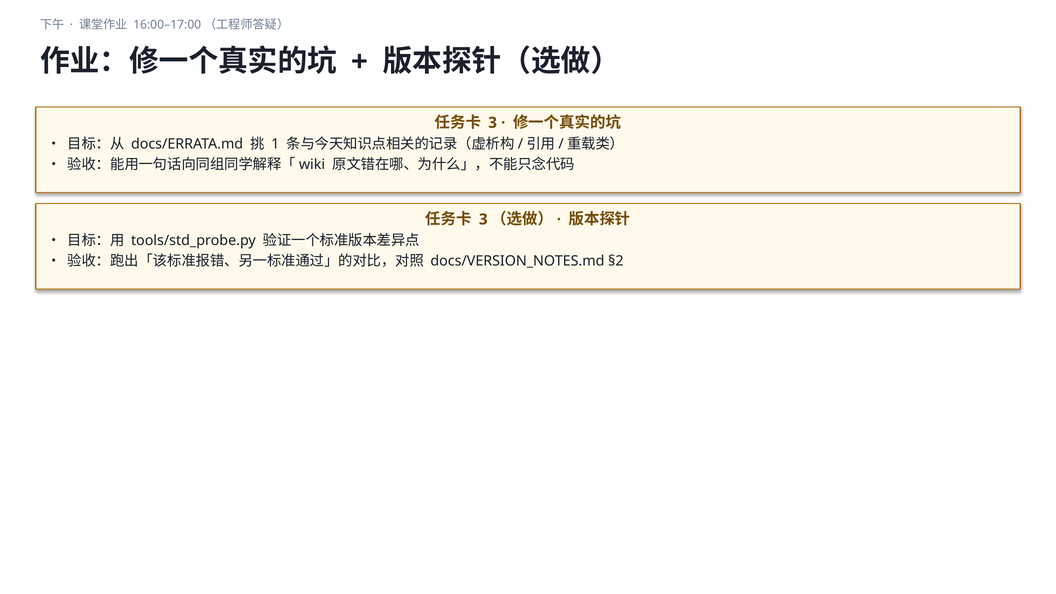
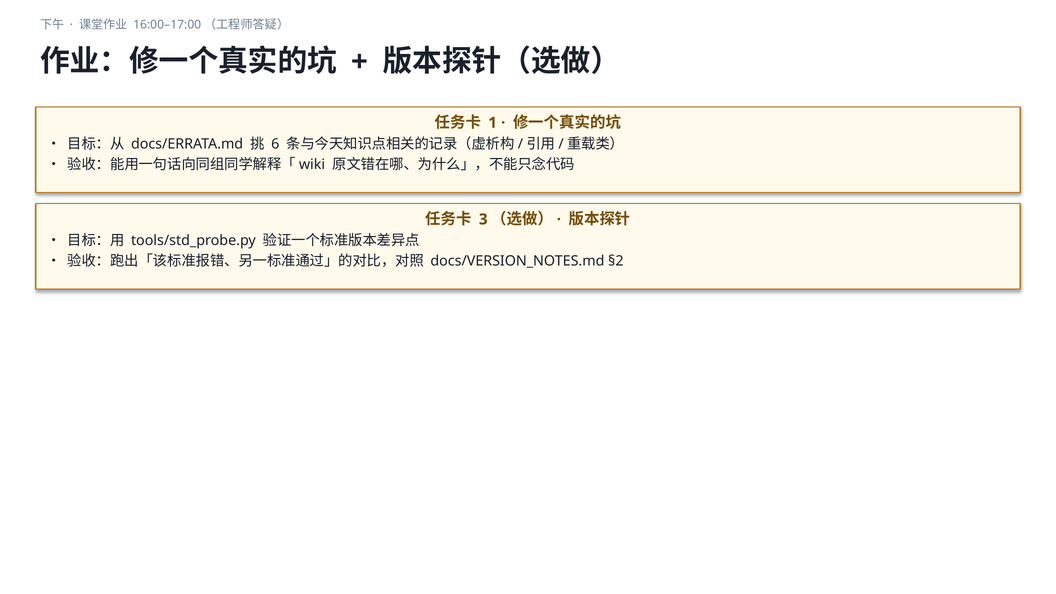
3: 3 -> 1 (493, 123)
1: 1 -> 6 (275, 144)
